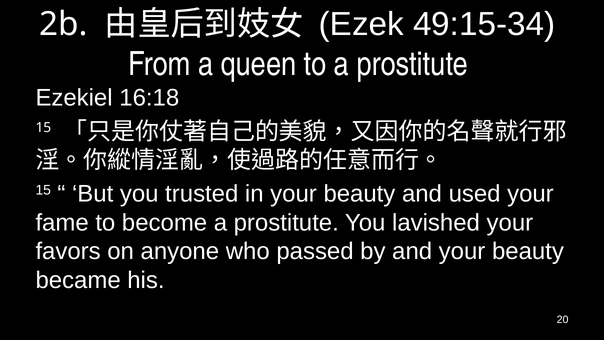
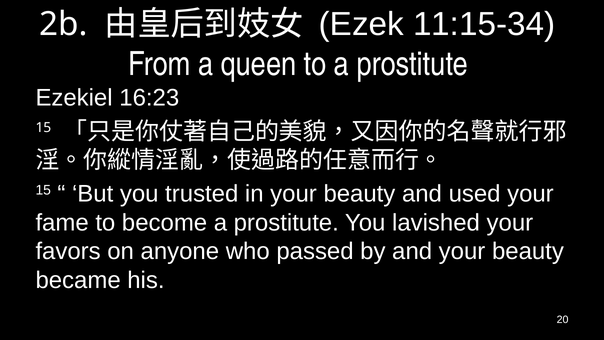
49:15-34: 49:15-34 -> 11:15-34 (484, 24)
16:18: 16:18 -> 16:23 (149, 98)
